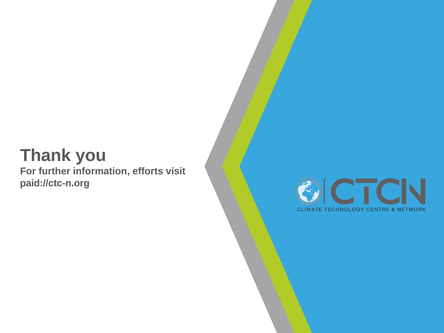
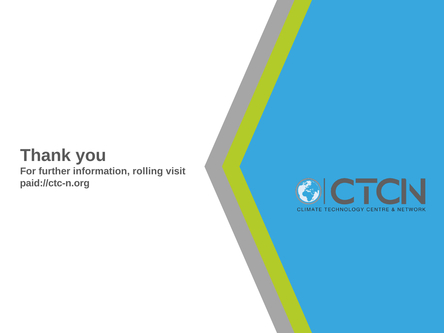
efforts: efforts -> rolling (148, 171)
